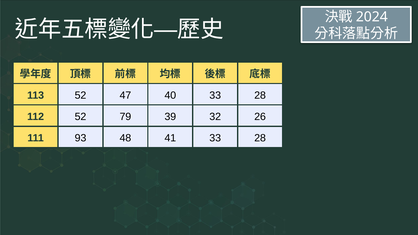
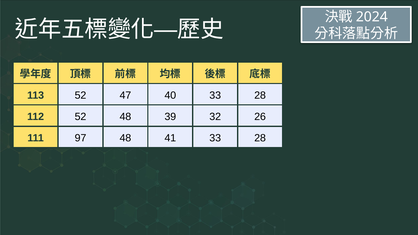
52 79: 79 -> 48 (125, 117)
93: 93 -> 97 (81, 138)
